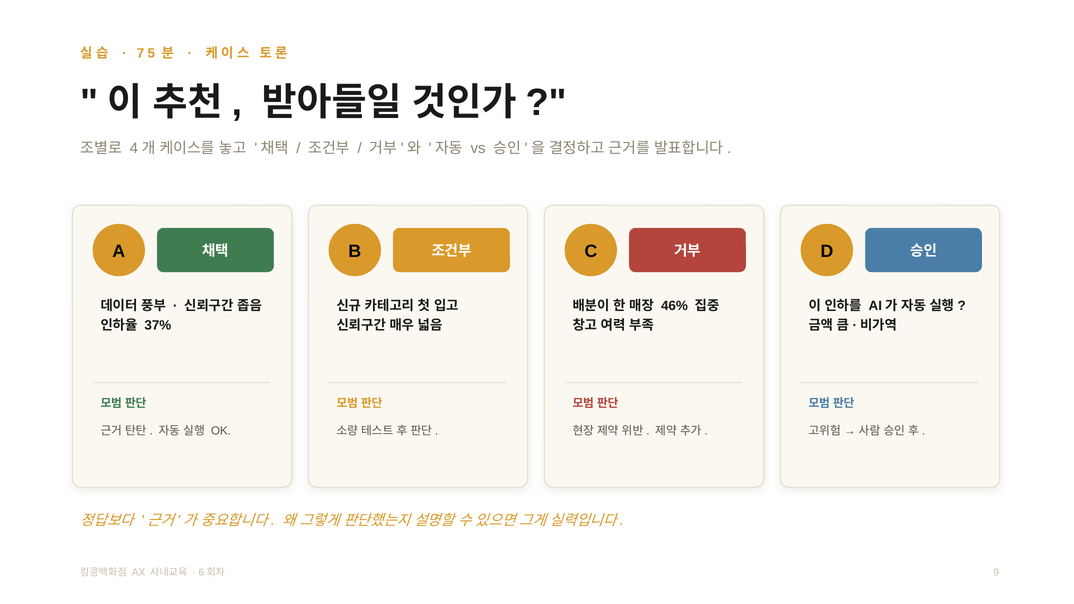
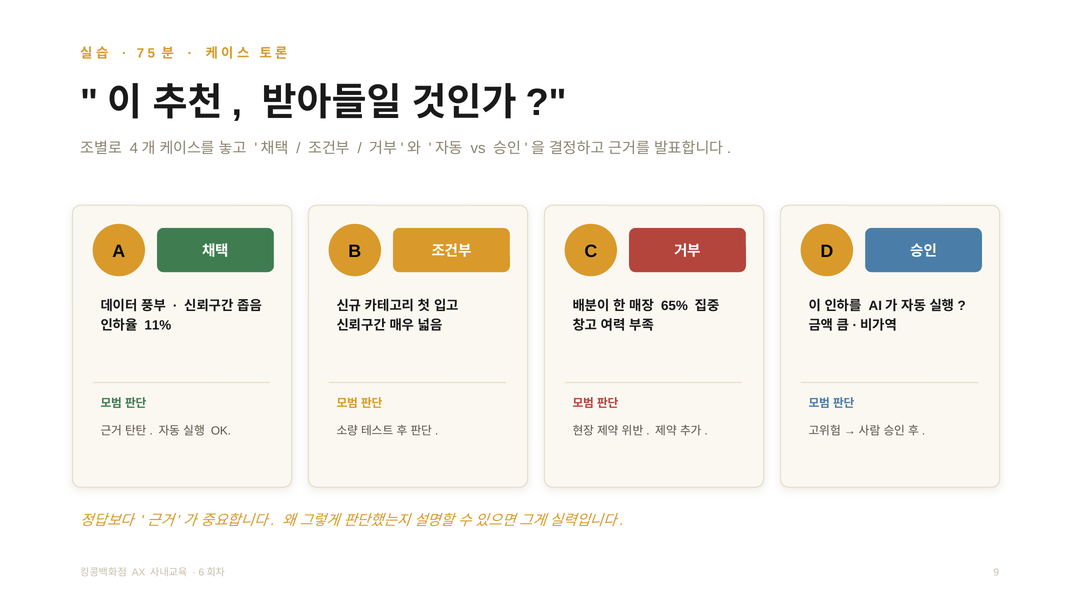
46%: 46% -> 65% (674, 306)
37%: 37% -> 11% (158, 325)
